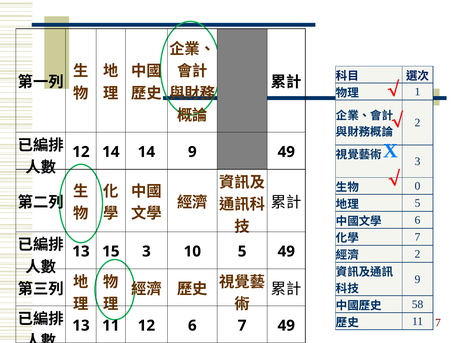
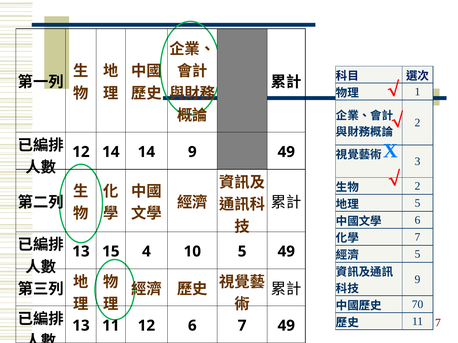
0: 0 -> 2 (418, 186)
15 3: 3 -> 4 (146, 252)
2: 2 -> 5 (418, 254)
58: 58 -> 70 (418, 305)
